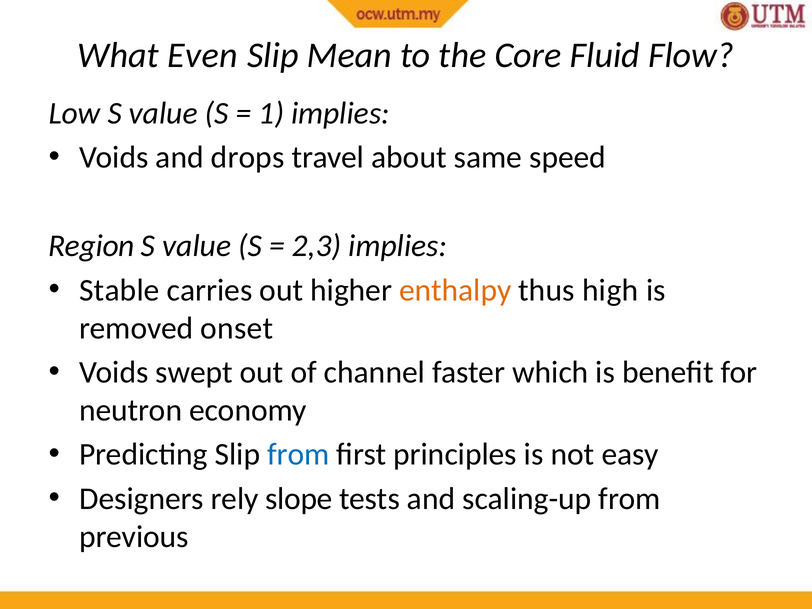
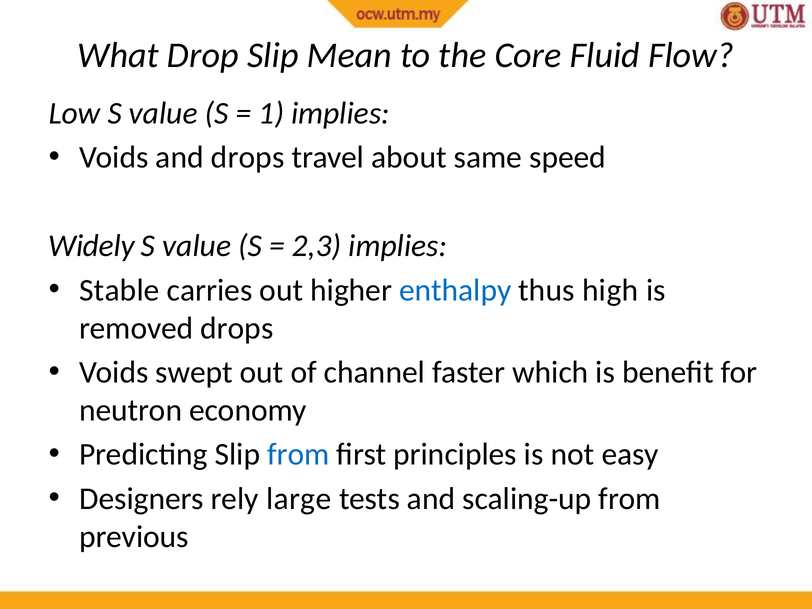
Even: Even -> Drop (203, 55)
Region: Region -> Widely (91, 246)
enthalpy colour: orange -> blue (455, 290)
removed onset: onset -> drops (237, 328)
slope: slope -> large (299, 499)
